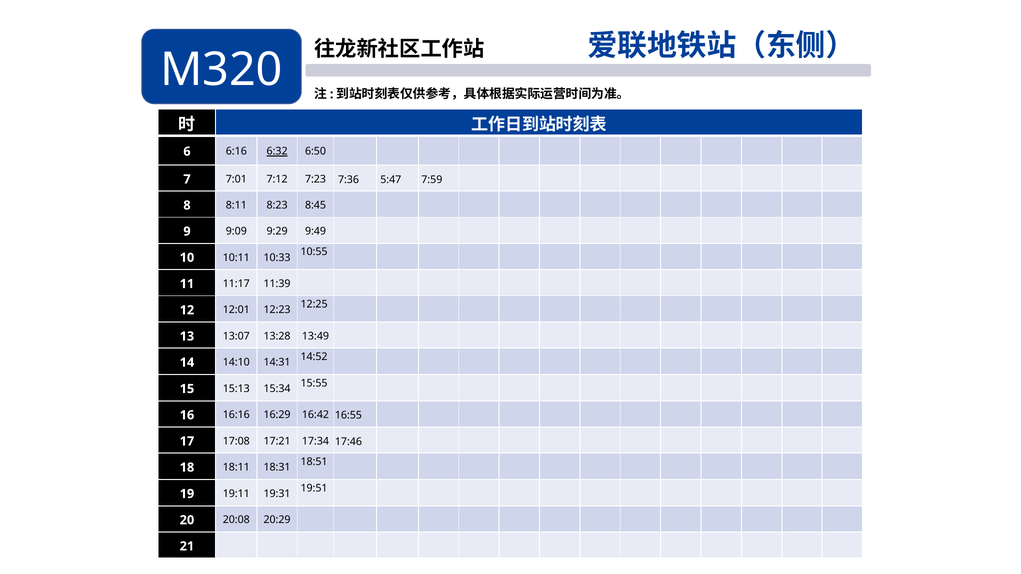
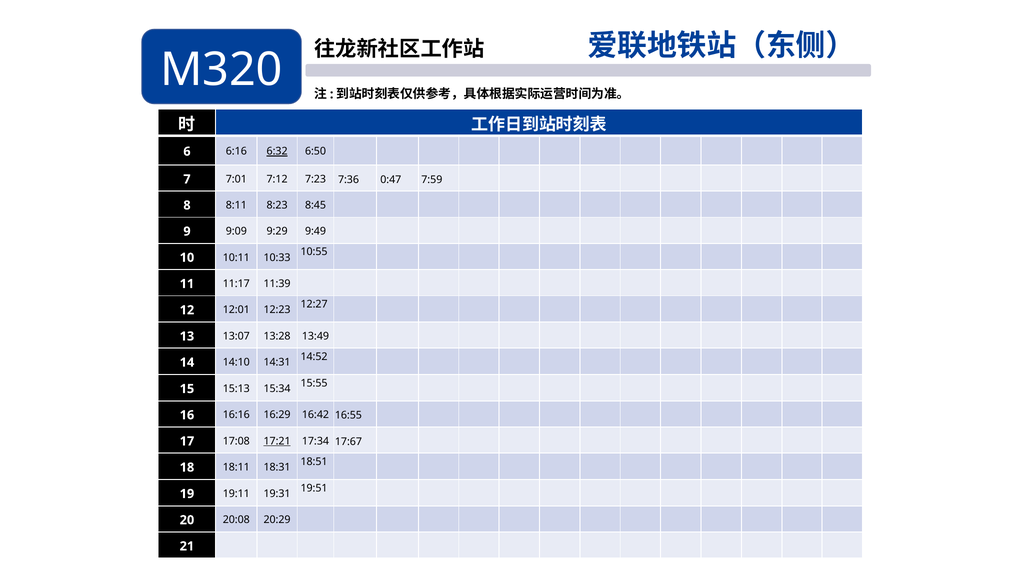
5:47: 5:47 -> 0:47 (391, 180)
12:25: 12:25 -> 12:27 (314, 305)
17:21 underline: none -> present (277, 441)
17:46: 17:46 -> 17:67 (348, 442)
